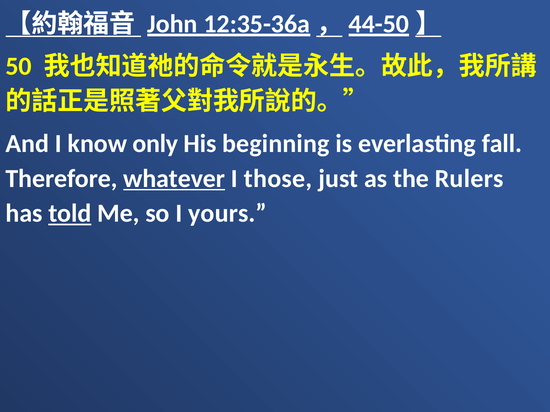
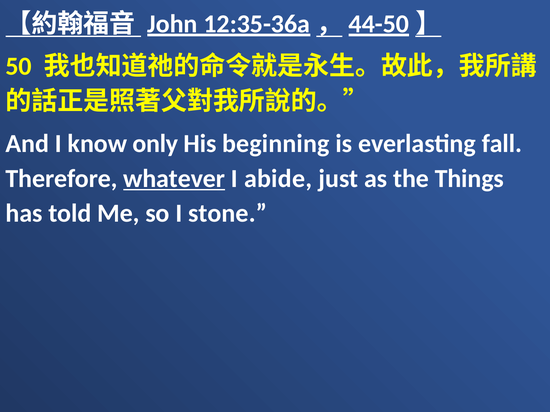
those: those -> abide (278, 179)
Rulers: Rulers -> Things (469, 179)
told underline: present -> none (70, 214)
yours: yours -> stone (228, 214)
